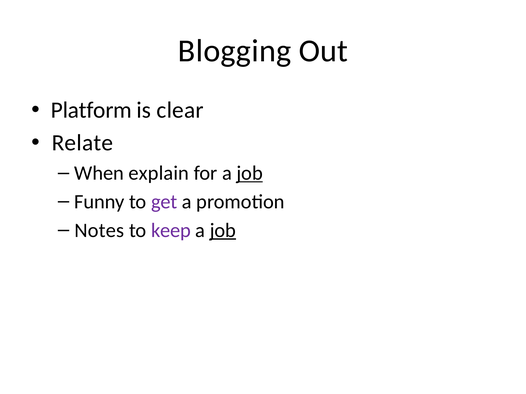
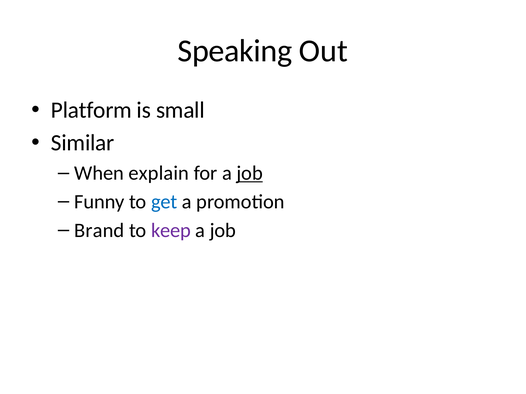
Blogging: Blogging -> Speaking (235, 51)
clear: clear -> small (180, 110)
Relate: Relate -> Similar (83, 143)
get colour: purple -> blue (164, 202)
Notes: Notes -> Brand (99, 231)
job underline: present -> none (223, 231)
